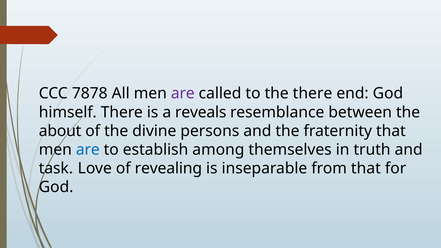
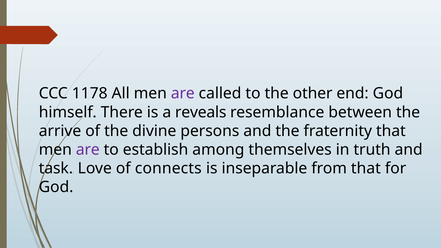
7878: 7878 -> 1178 (90, 93)
the there: there -> other (313, 93)
about: about -> arrive (60, 131)
are colour: blue -> purple (88, 150)
revealing: revealing -> connects (168, 168)
